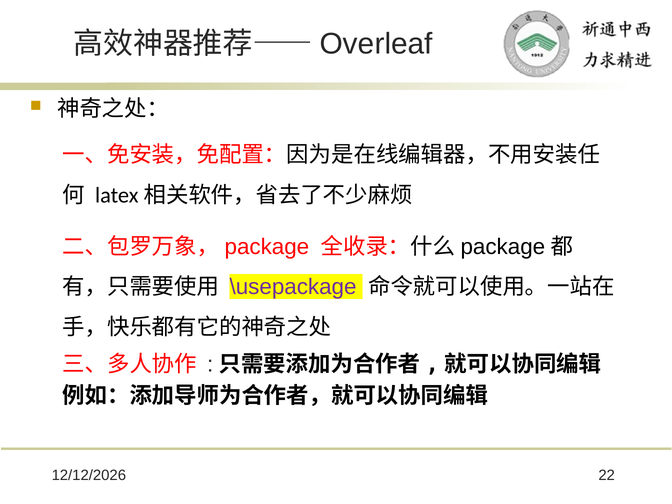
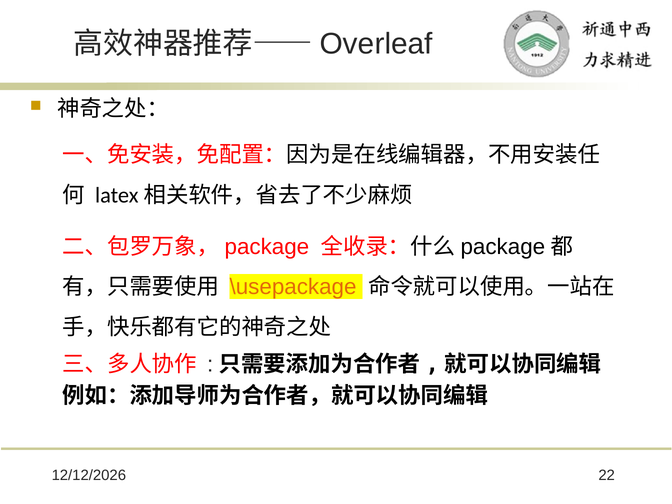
\usepackage colour: purple -> orange (293, 287)
